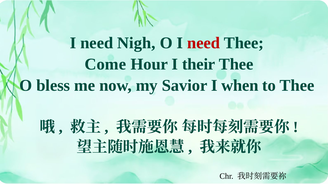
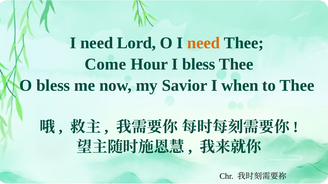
Nigh: Nigh -> Lord (136, 43)
need colour: red -> orange (204, 43)
I their: their -> bless (199, 64)
